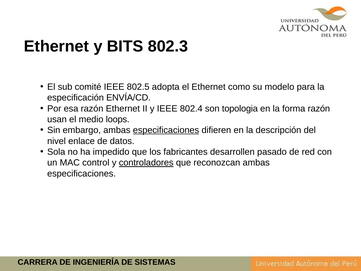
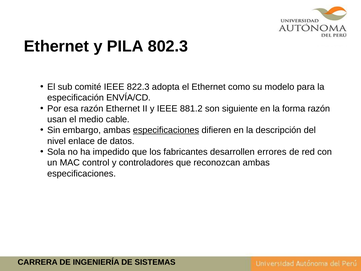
BITS: BITS -> PILA (125, 46)
802.5: 802.5 -> 822.3 (138, 87)
802.4: 802.4 -> 881.2 (191, 108)
topologia: topologia -> siguiente (240, 108)
loops: loops -> cable (118, 119)
pasado: pasado -> errores (272, 152)
controladores underline: present -> none (146, 163)
